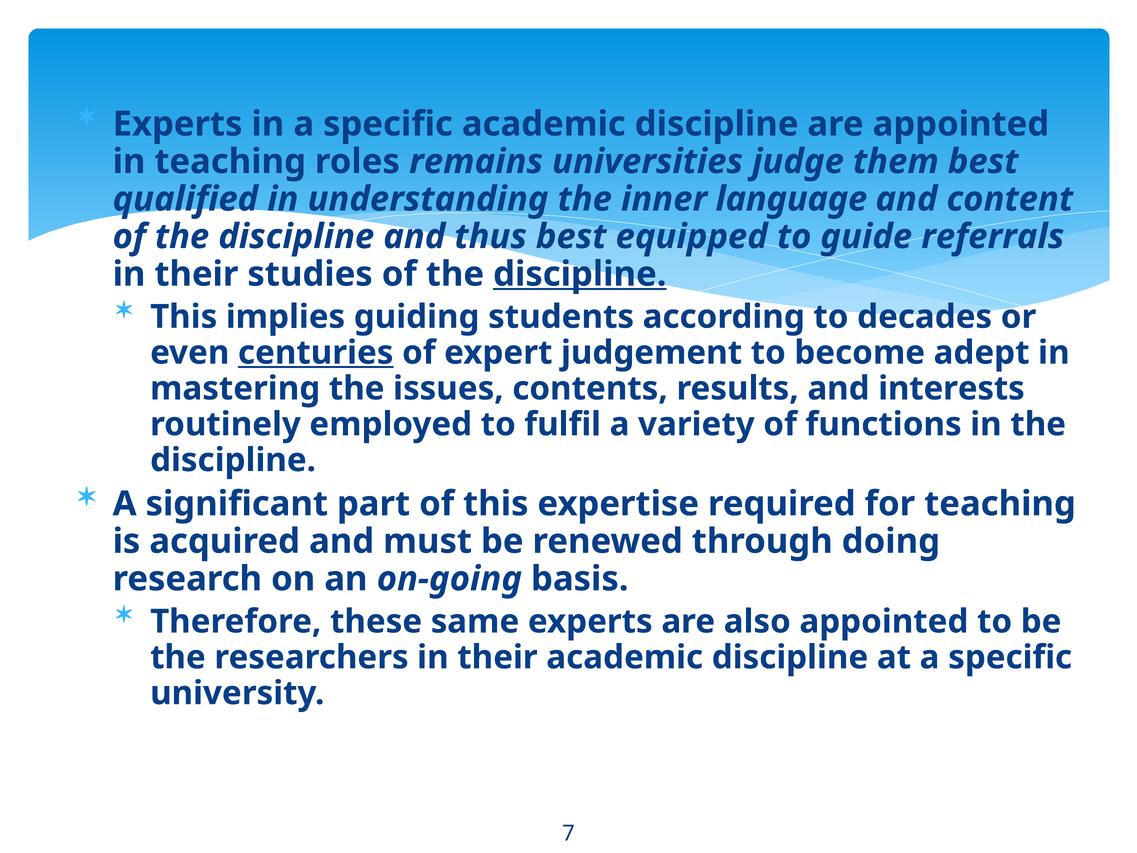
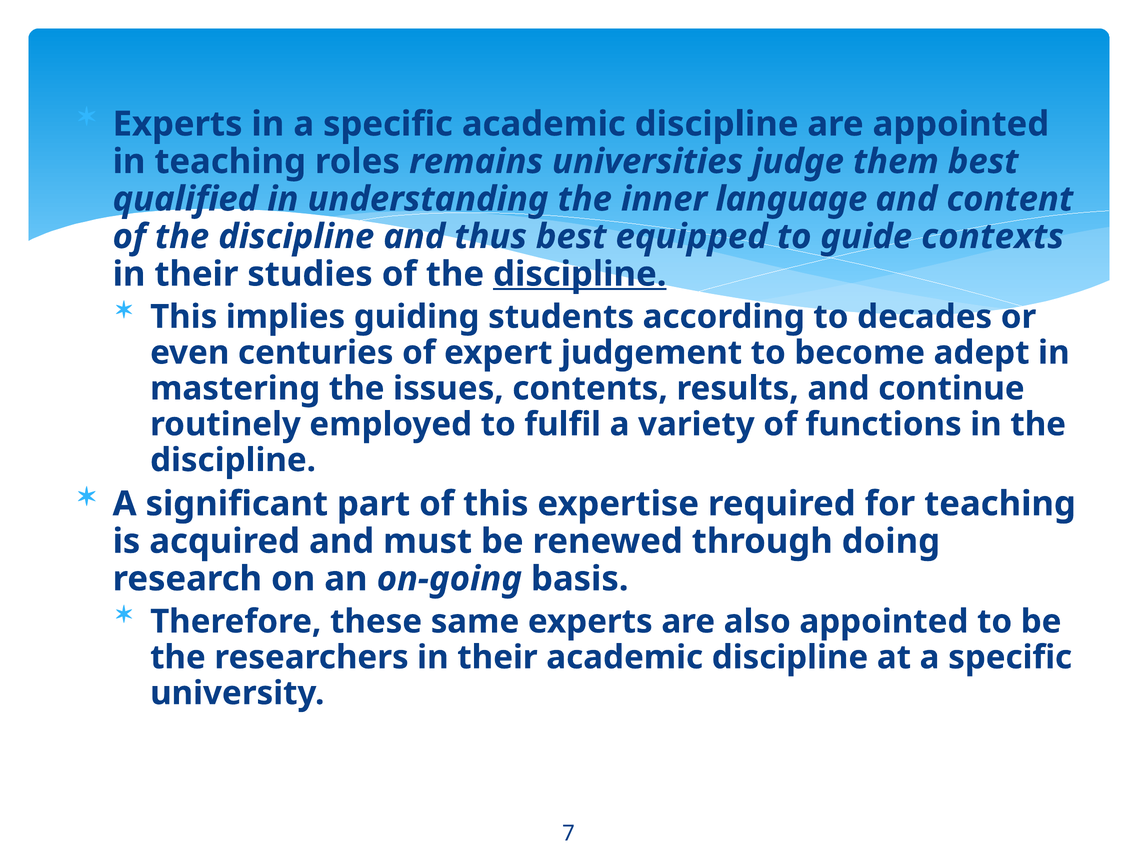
referrals: referrals -> contexts (993, 237)
centuries underline: present -> none (316, 353)
interests: interests -> continue (951, 388)
